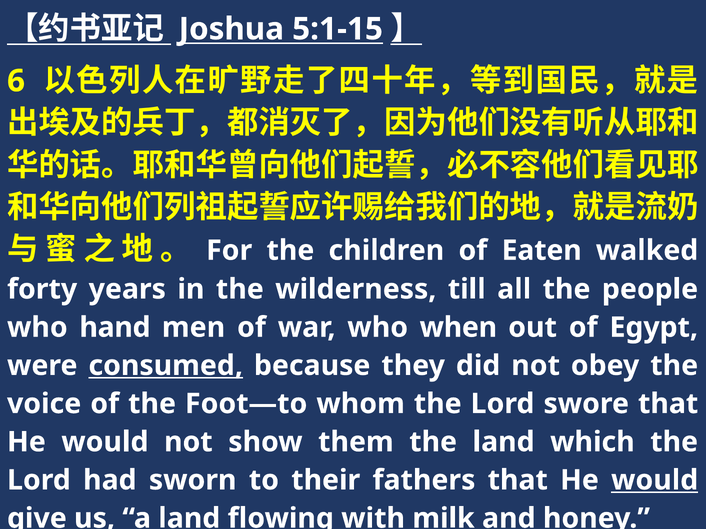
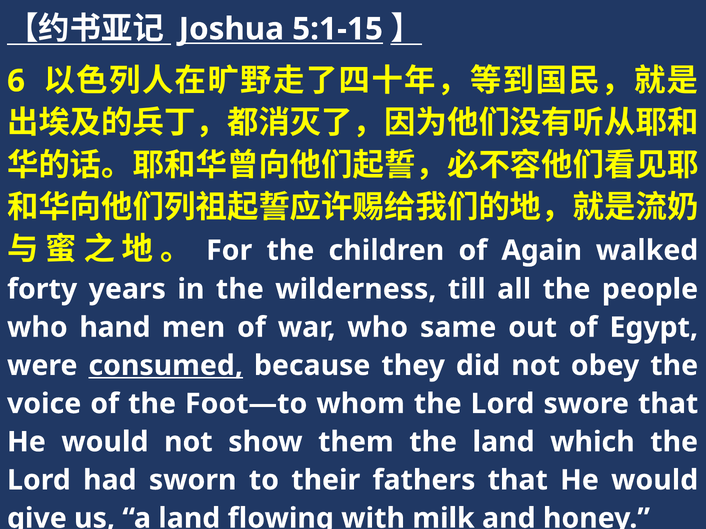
Eaten: Eaten -> Again (542, 251)
when: when -> same (458, 328)
would underline: present -> none (655, 481)
